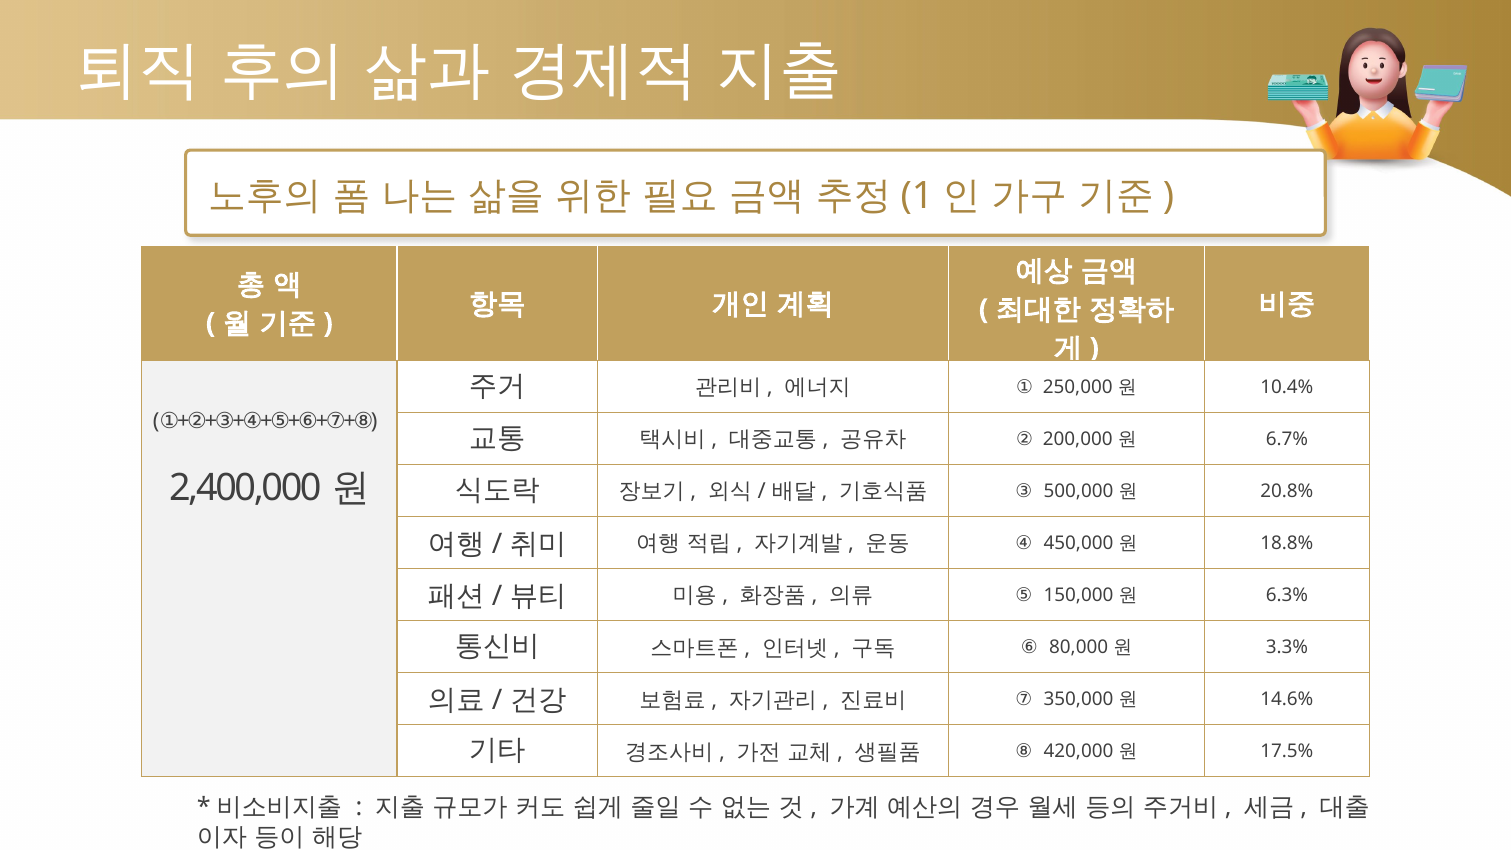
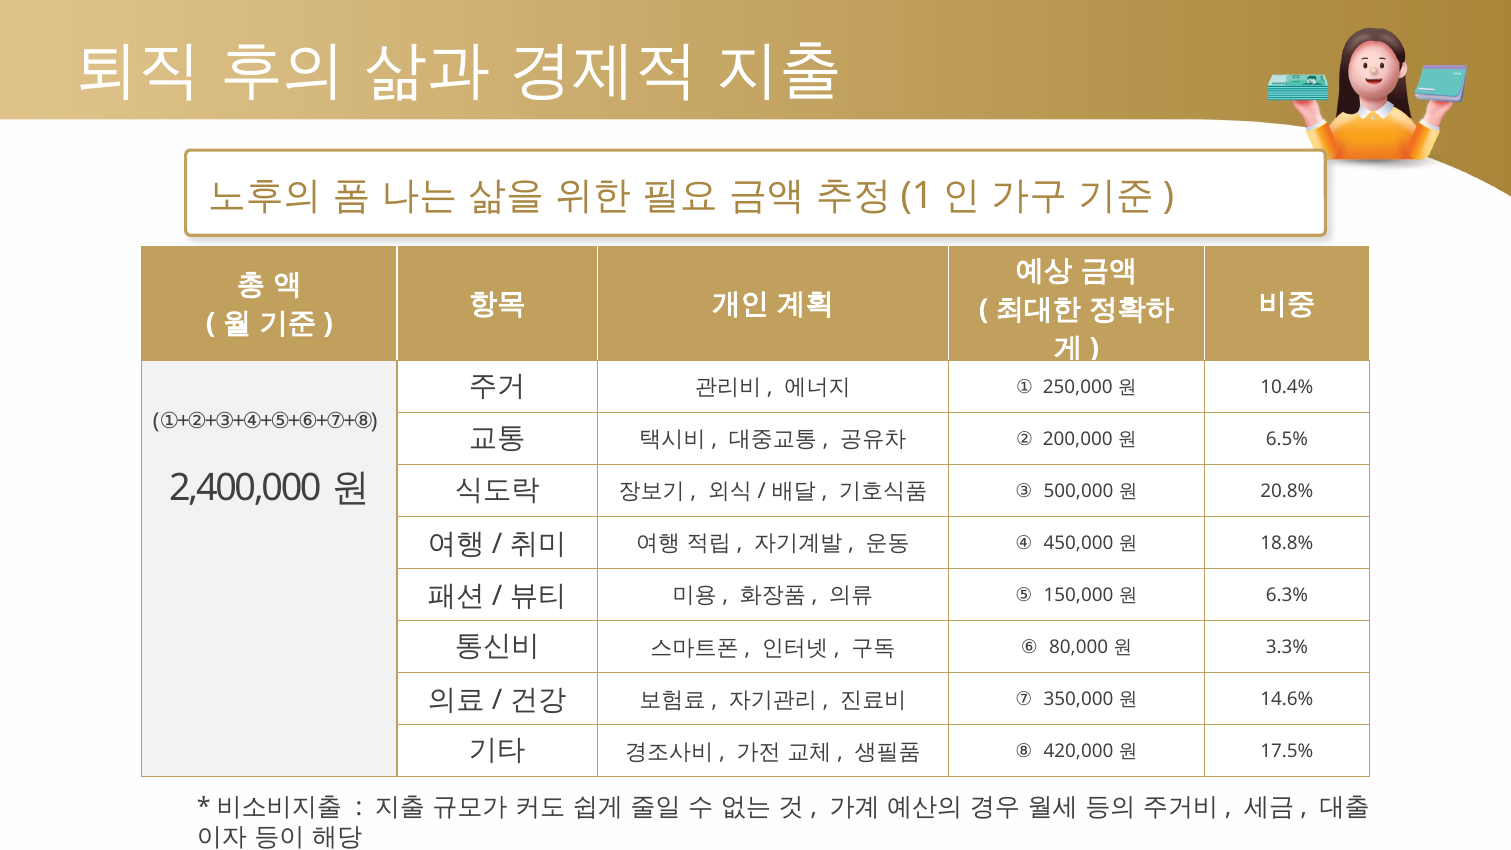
6.7%: 6.7% -> 6.5% (1287, 440)
